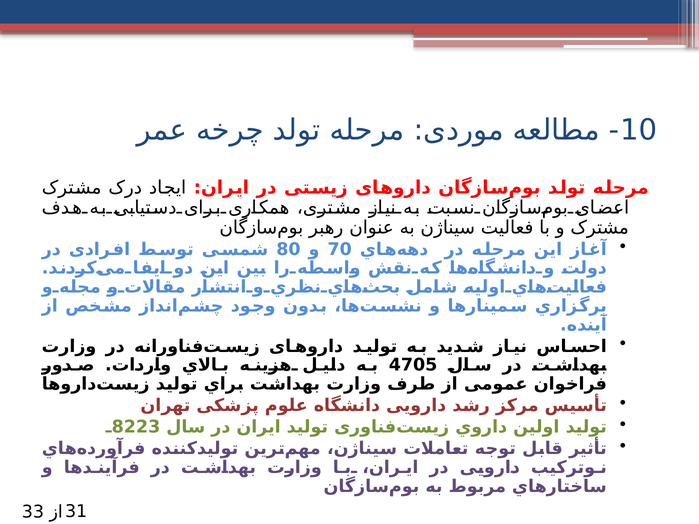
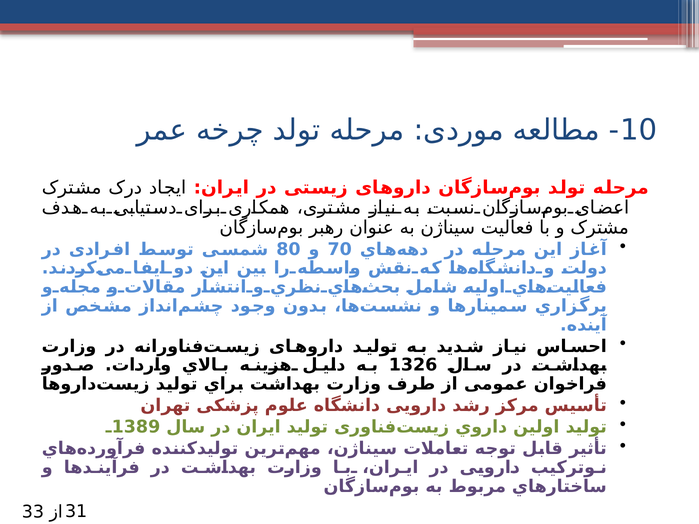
4705: 4705 -> 1326 (413, 365)
8223: 8223 -> 1389 (136, 427)
